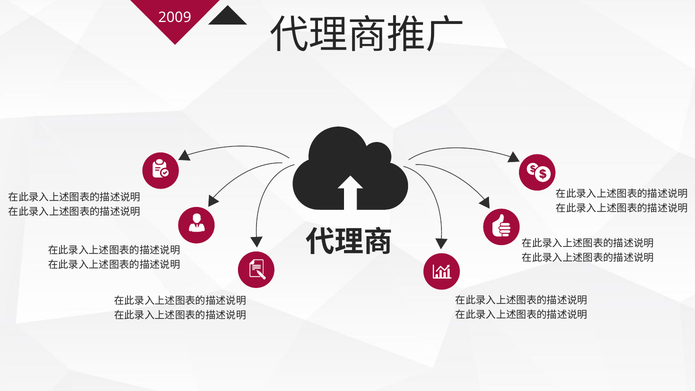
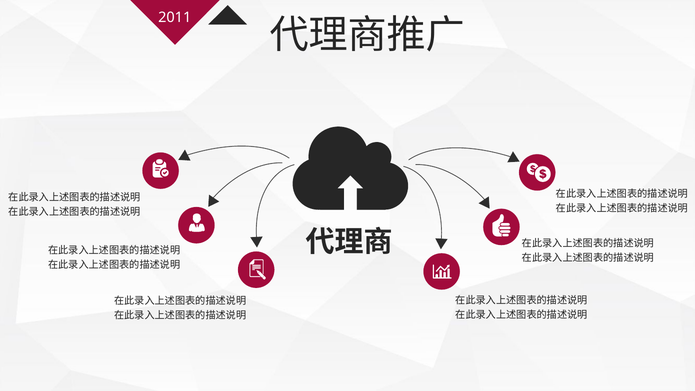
2009: 2009 -> 2011 (175, 17)
